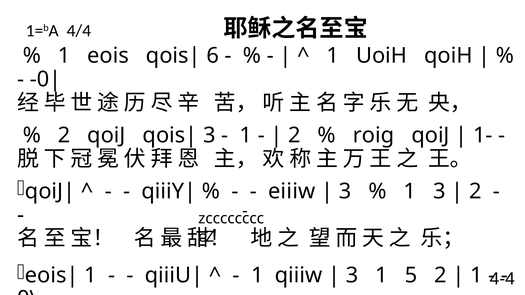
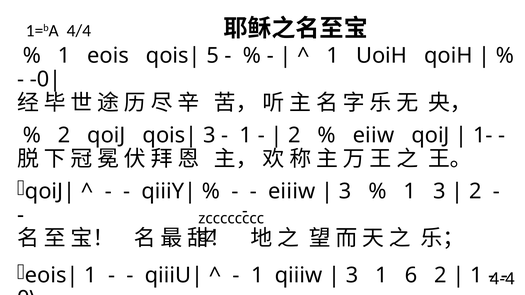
6: 6 -> 5 (213, 56)
roig: roig -> eiiw (373, 135)
5: 5 -> 6 (411, 275)
